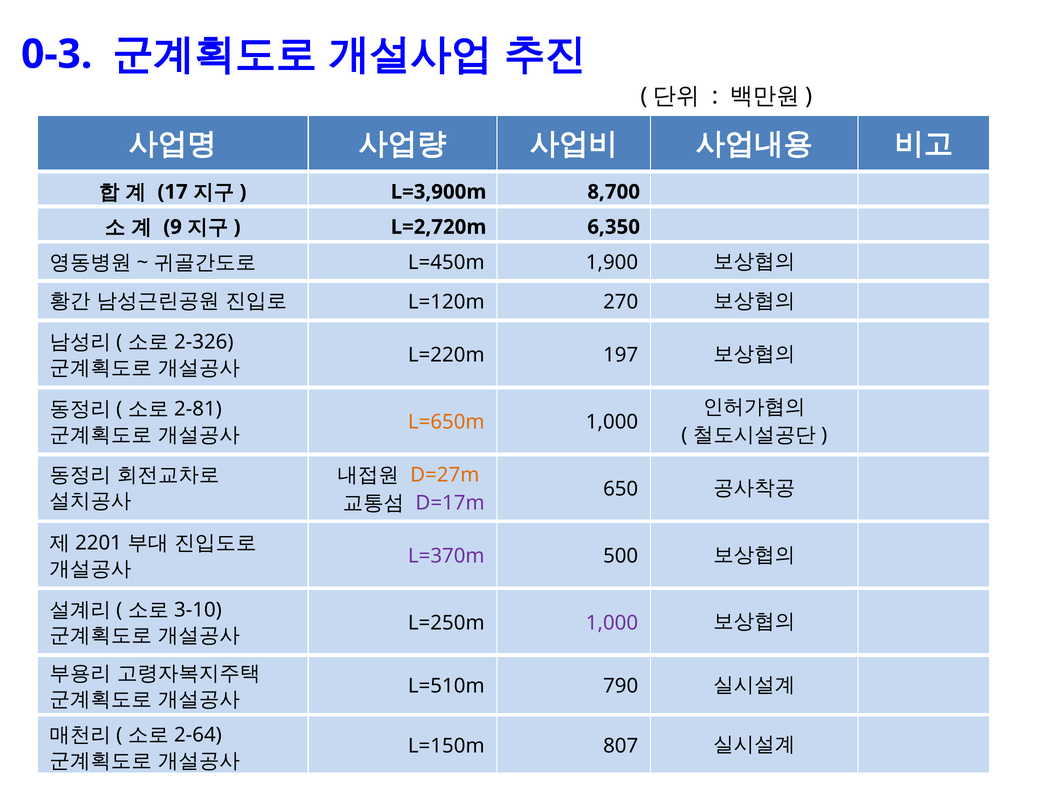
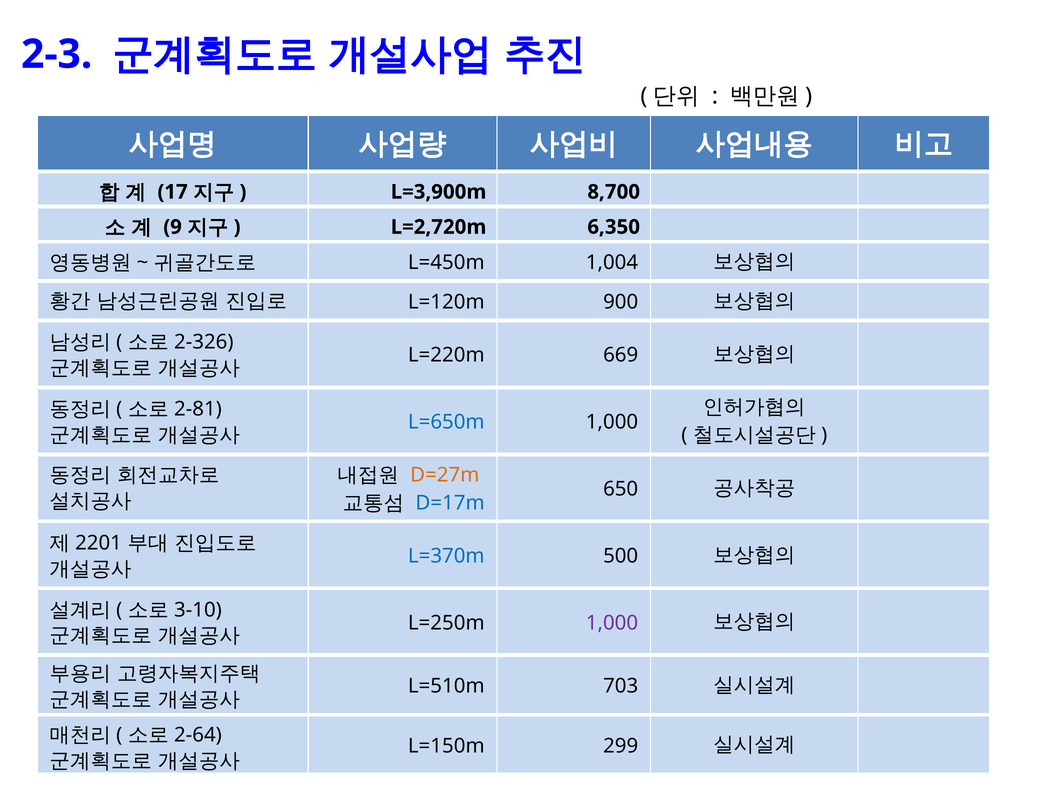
0-3: 0-3 -> 2-3 (57, 54)
1,900: 1,900 -> 1,004 (612, 263)
270: 270 -> 900 (621, 302)
197: 197 -> 669 (621, 355)
L=650m colour: orange -> blue (446, 422)
D=17m colour: purple -> blue (450, 503)
L=370m colour: purple -> blue (446, 556)
790: 790 -> 703 (621, 686)
807: 807 -> 299 (621, 746)
